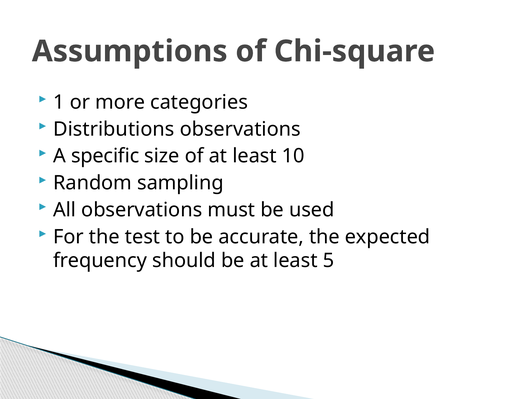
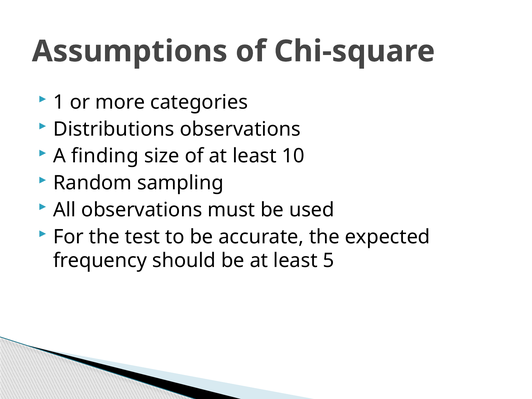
specific: specific -> finding (105, 156)
